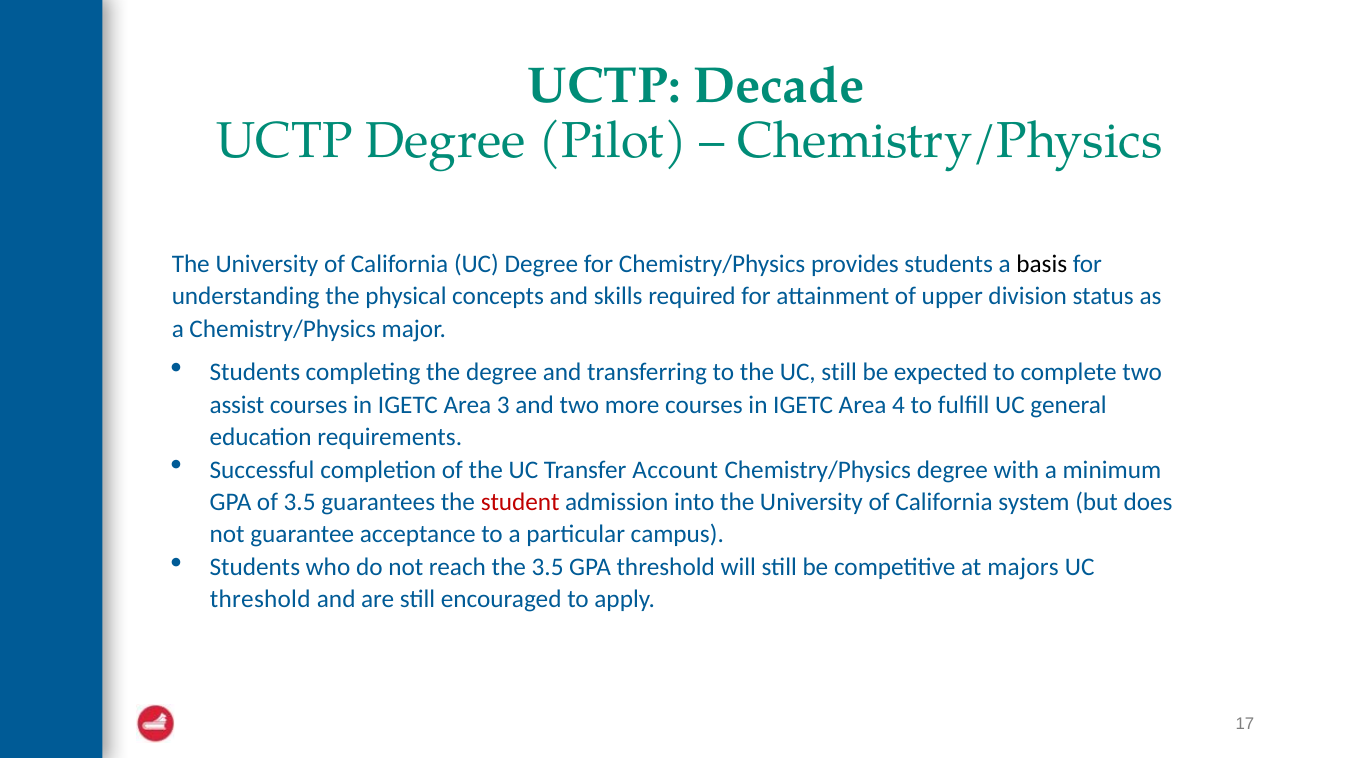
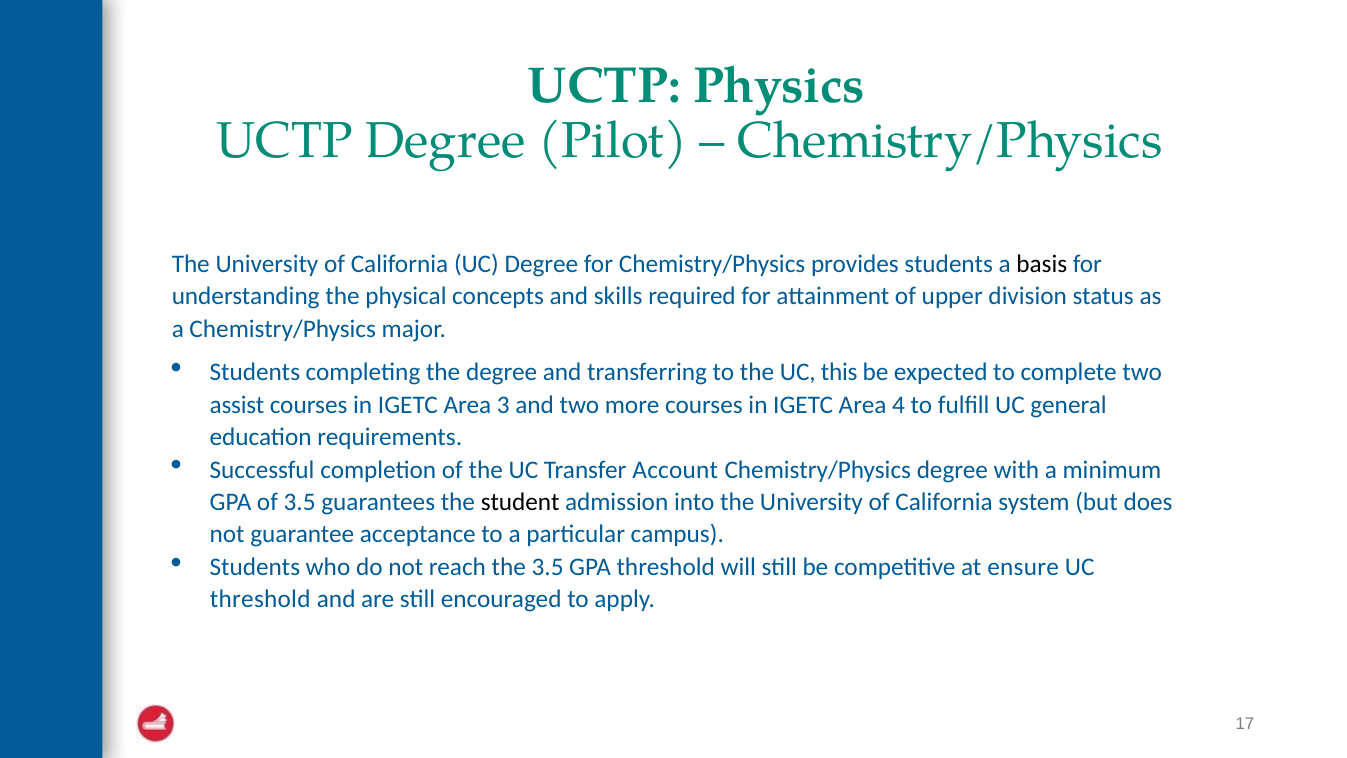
Decade: Decade -> Physics (779, 86)
UC still: still -> this (839, 372)
student colour: red -> black (520, 502)
majors: majors -> ensure (1023, 567)
